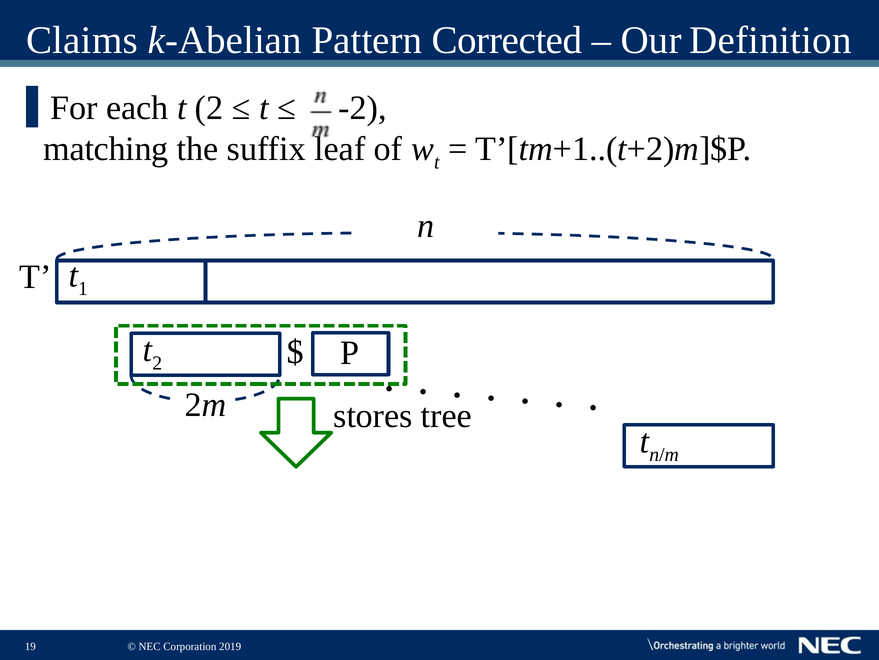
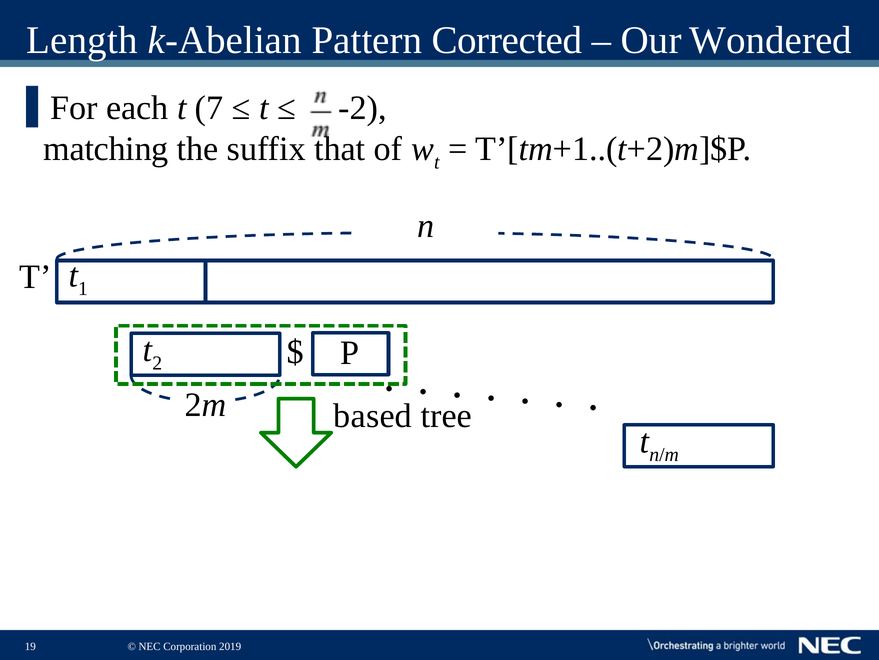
Claims: Claims -> Length (82, 40)
Definition: Definition -> Wondered (771, 40)
each t 2: 2 -> 7 (209, 108)
leaf: leaf -> that (340, 149)
stores: stores -> based (373, 415)
